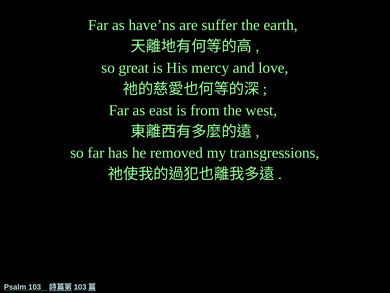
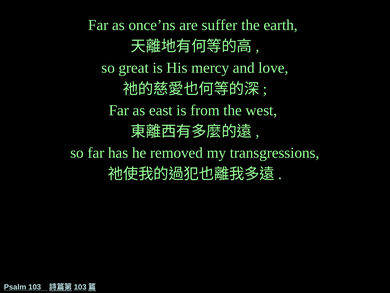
have’ns: have’ns -> once’ns (152, 25)
